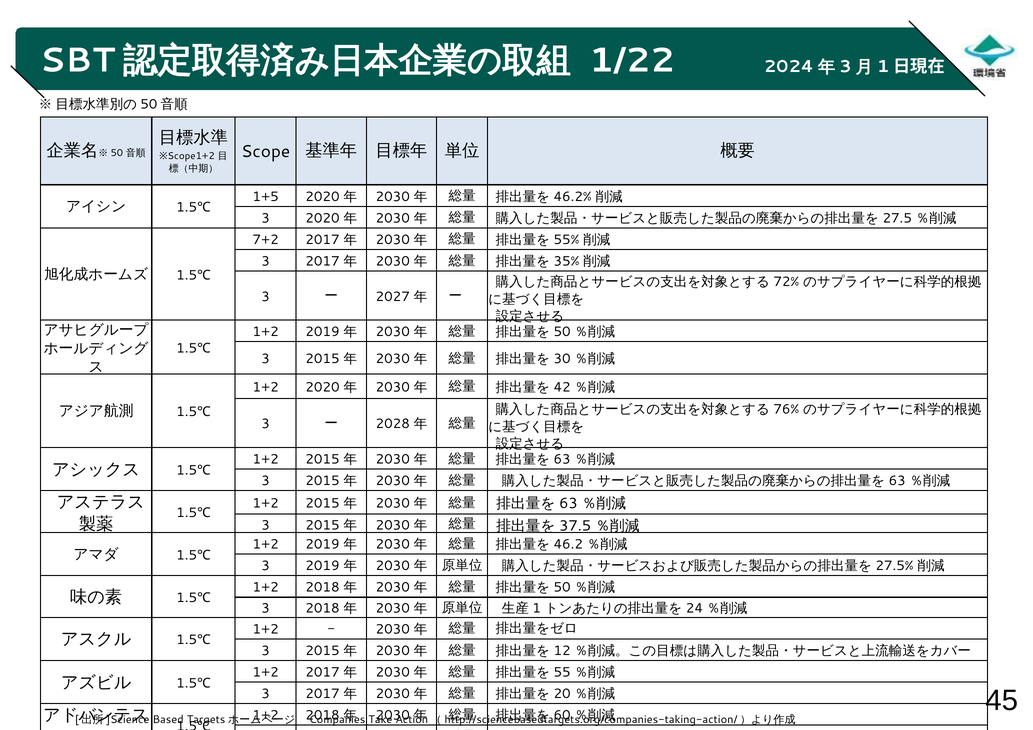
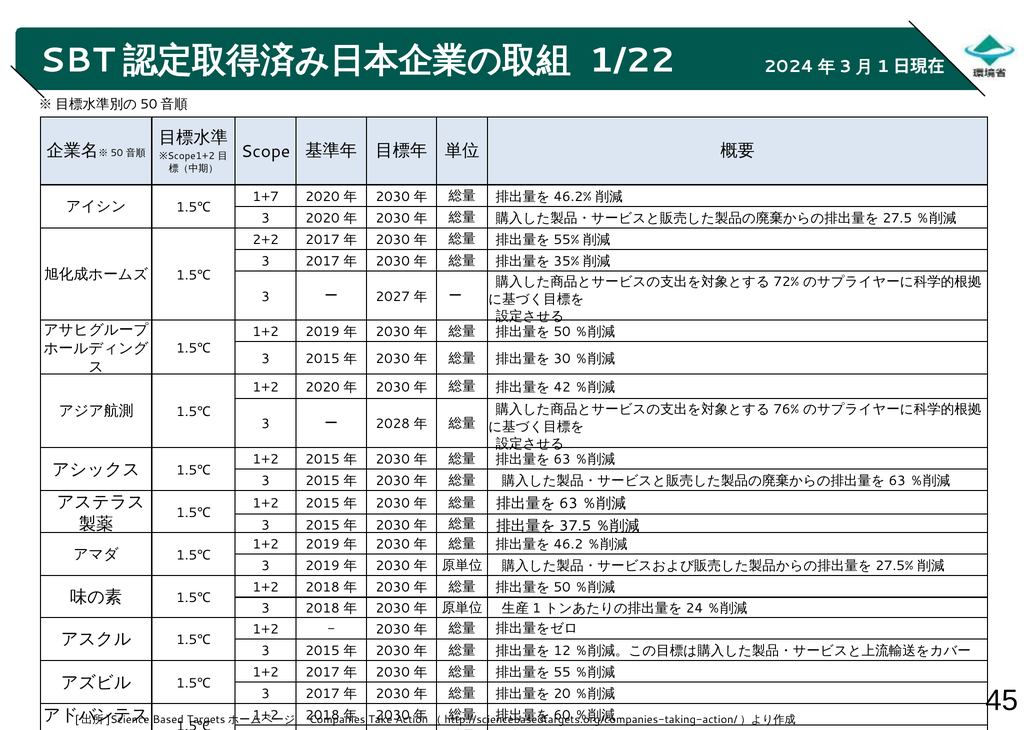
1+5: 1+5 -> 1+7 (266, 197)
7+2: 7+2 -> 2+2 (266, 240)
